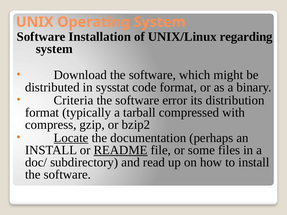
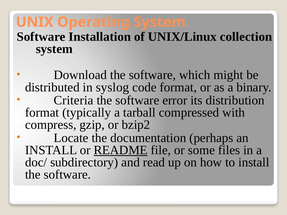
regarding: regarding -> collection (246, 37)
sysstat: sysstat -> syslog (112, 87)
Locate underline: present -> none (71, 138)
